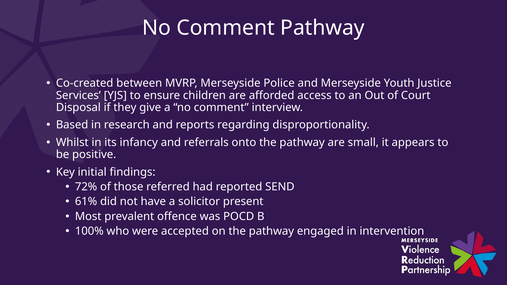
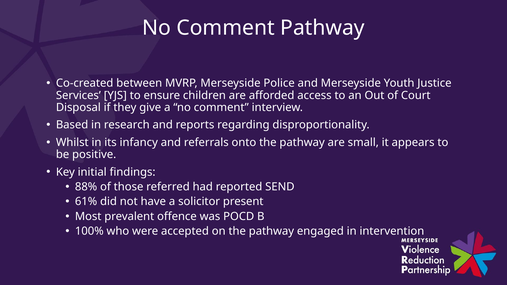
72%: 72% -> 88% (86, 187)
